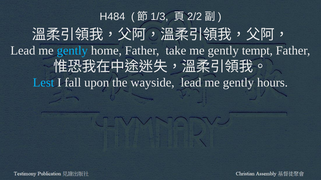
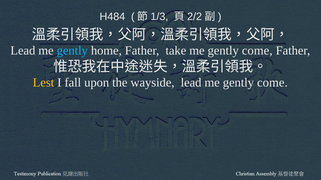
tempt: tempt -> come (257, 51)
Lest colour: light blue -> yellow (43, 83)
lead me gently hours: hours -> come (272, 83)
